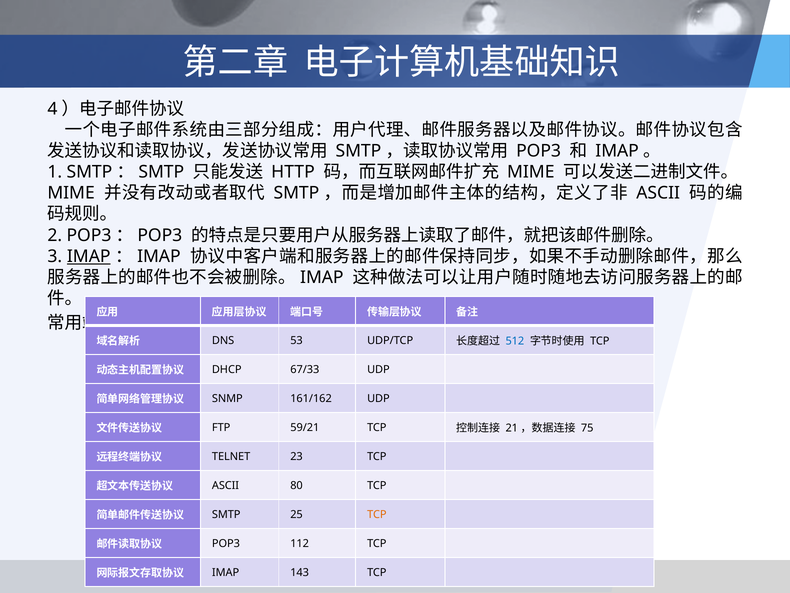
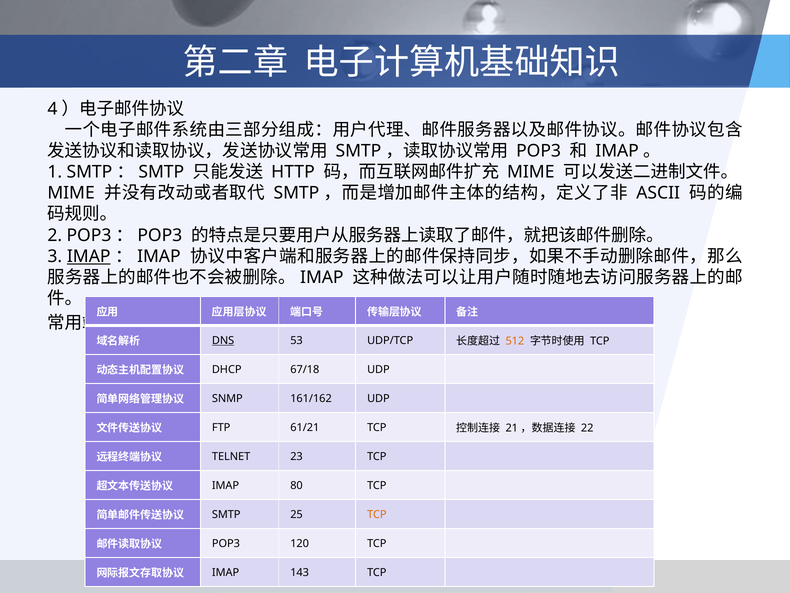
DNS underline: none -> present (223, 340)
512 colour: blue -> orange (515, 341)
67/33: 67/33 -> 67/18 (305, 369)
59/21: 59/21 -> 61/21 (305, 427)
75: 75 -> 22 (587, 428)
ASCII: ASCII -> IMAP (226, 485)
112: 112 -> 120 (300, 543)
